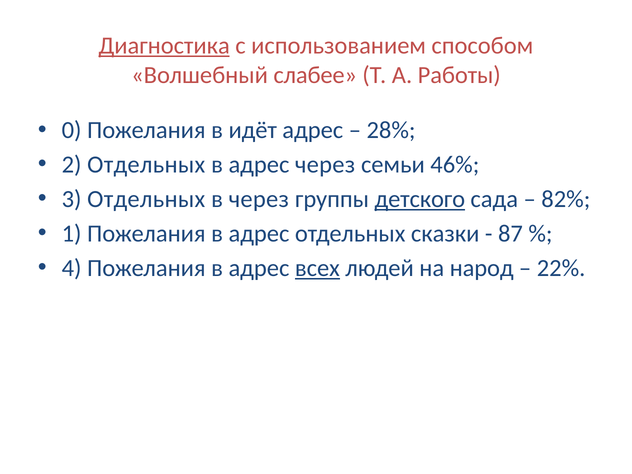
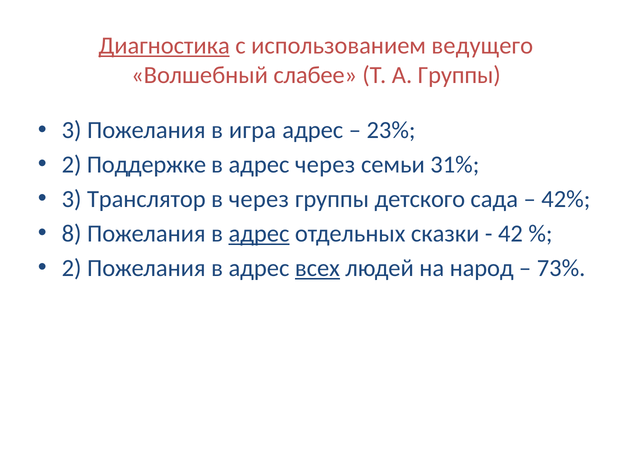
способом: способом -> ведущего (482, 45)
А Работы: Работы -> Группы (459, 75)
0: 0 -> 3 (72, 130)
идёт: идёт -> игра (253, 130)
28%: 28% -> 23% (391, 130)
2 Отдельных: Отдельных -> Поддержке (146, 165)
46%: 46% -> 31% (455, 165)
3 Отдельных: Отдельных -> Транслятор (146, 199)
детского underline: present -> none (420, 199)
82%: 82% -> 42% (566, 199)
1: 1 -> 8 (72, 234)
адрес underline: none -> present (259, 234)
87: 87 -> 42 (510, 234)
4: 4 -> 2 (72, 268)
22%: 22% -> 73% (561, 268)
